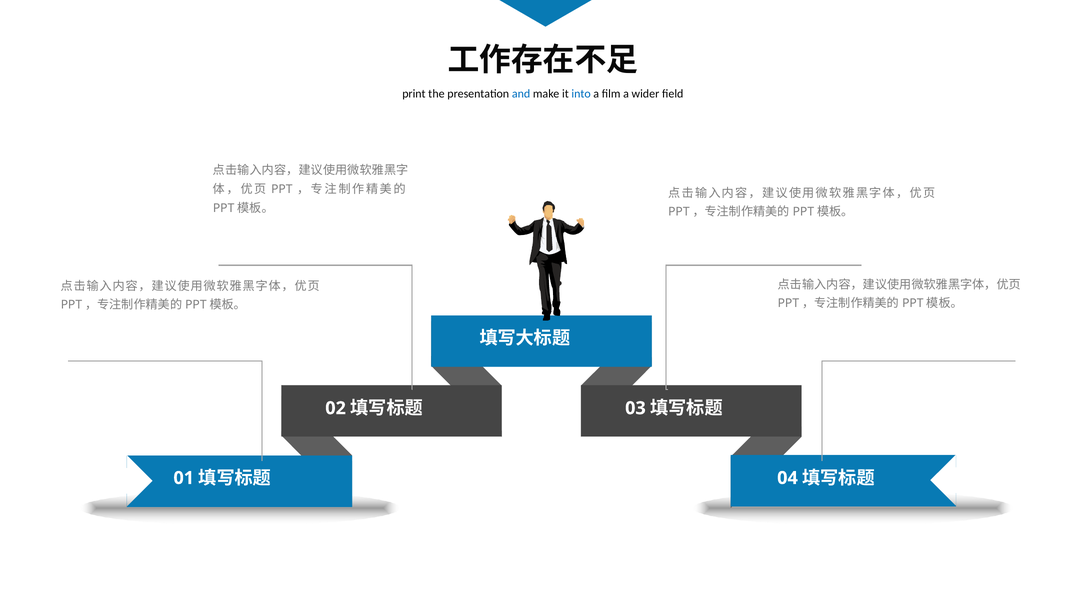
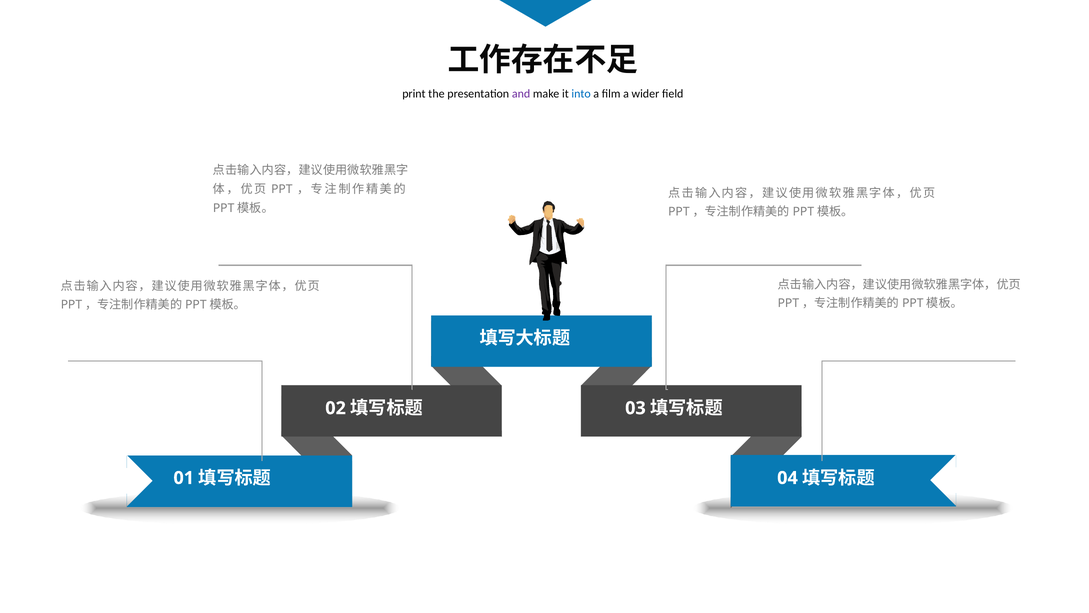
and colour: blue -> purple (521, 94)
